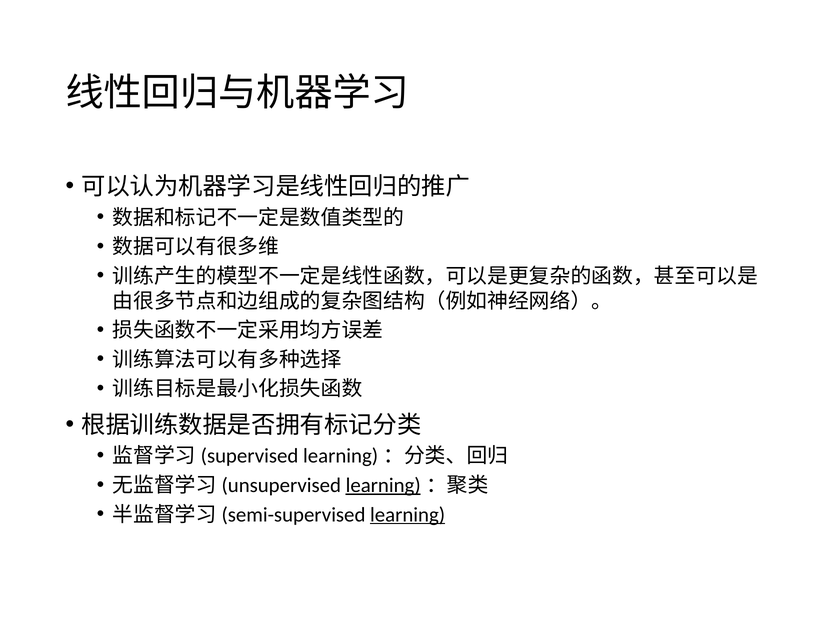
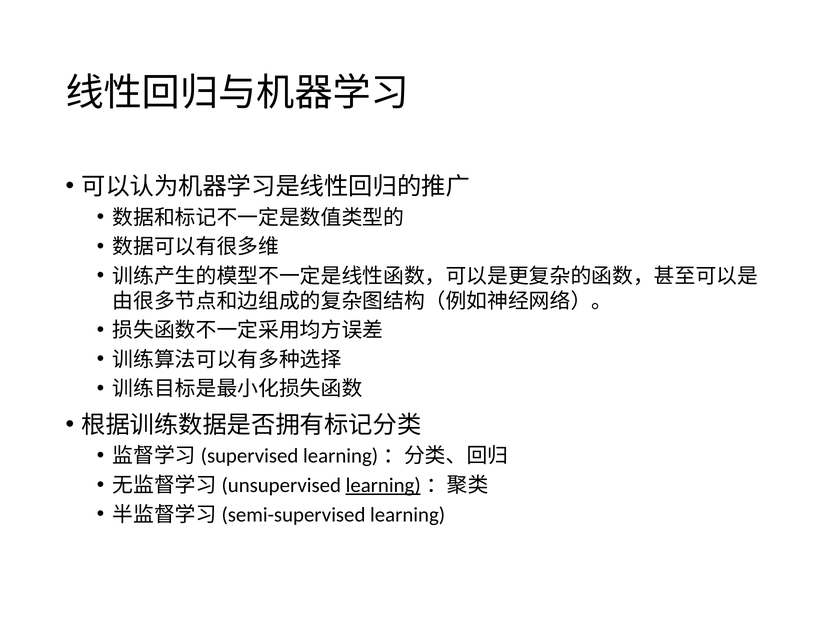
learning underline: present -> none (408, 515)
